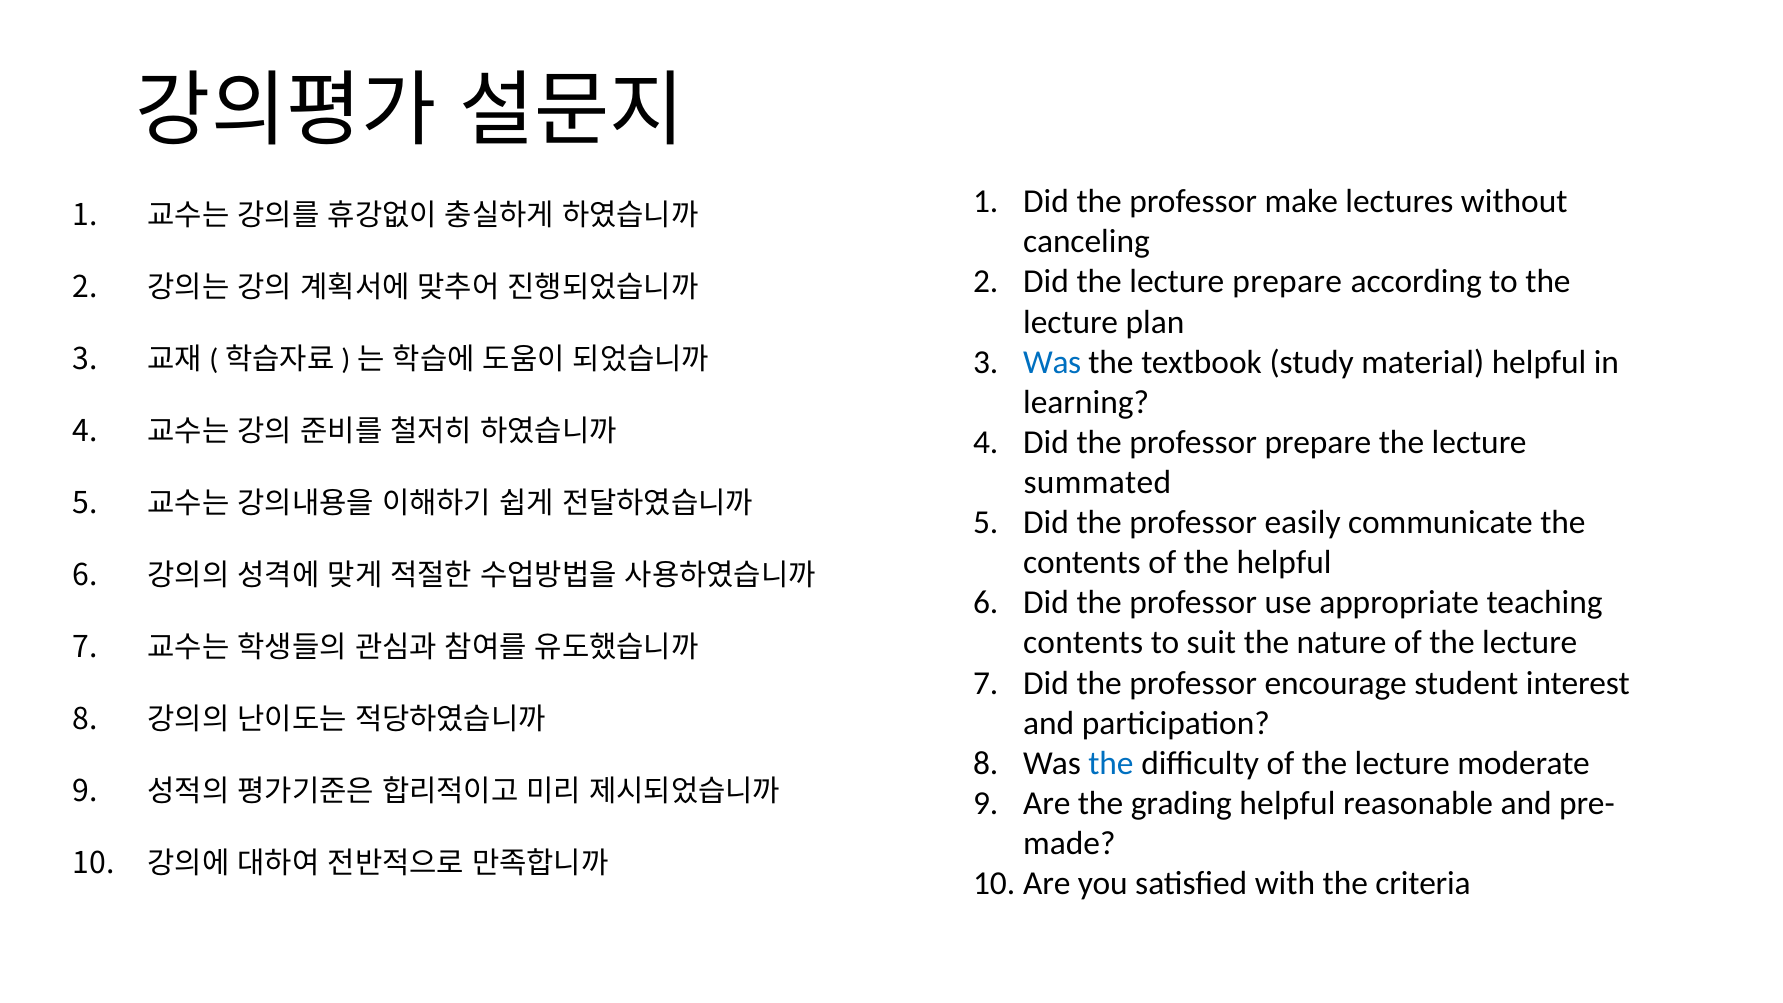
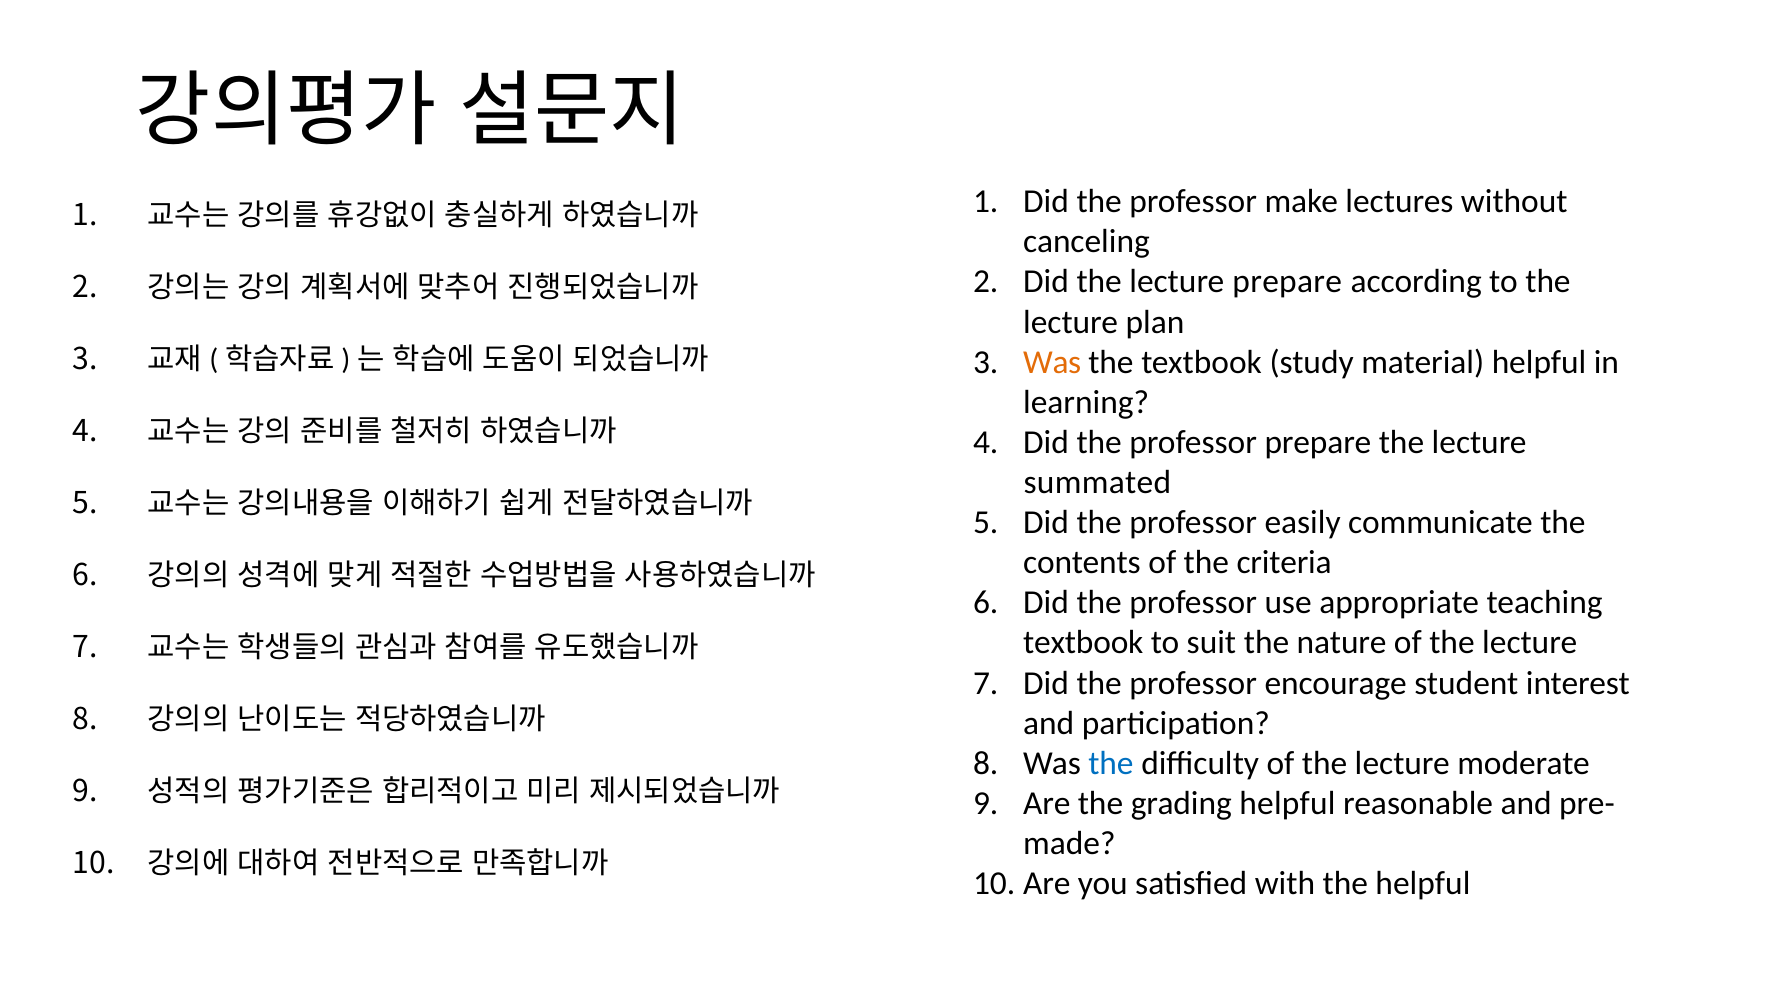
Was colour: blue -> orange (1052, 362)
the helpful: helpful -> criteria (1284, 563)
contents: contents -> textbook (1083, 643)
the criteria: criteria -> helpful (1423, 884)
